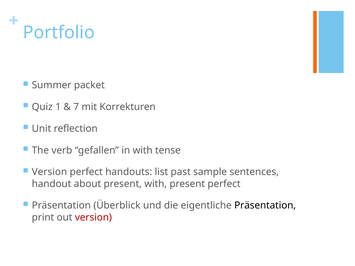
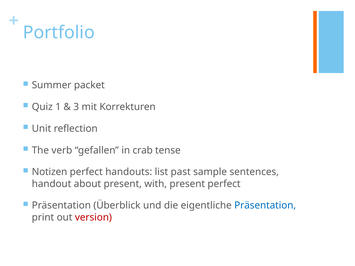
7: 7 -> 3 (76, 107)
in with: with -> crab (143, 150)
Version: Version -> Notizen (50, 172)
Präsentation colour: black -> blue (265, 206)
